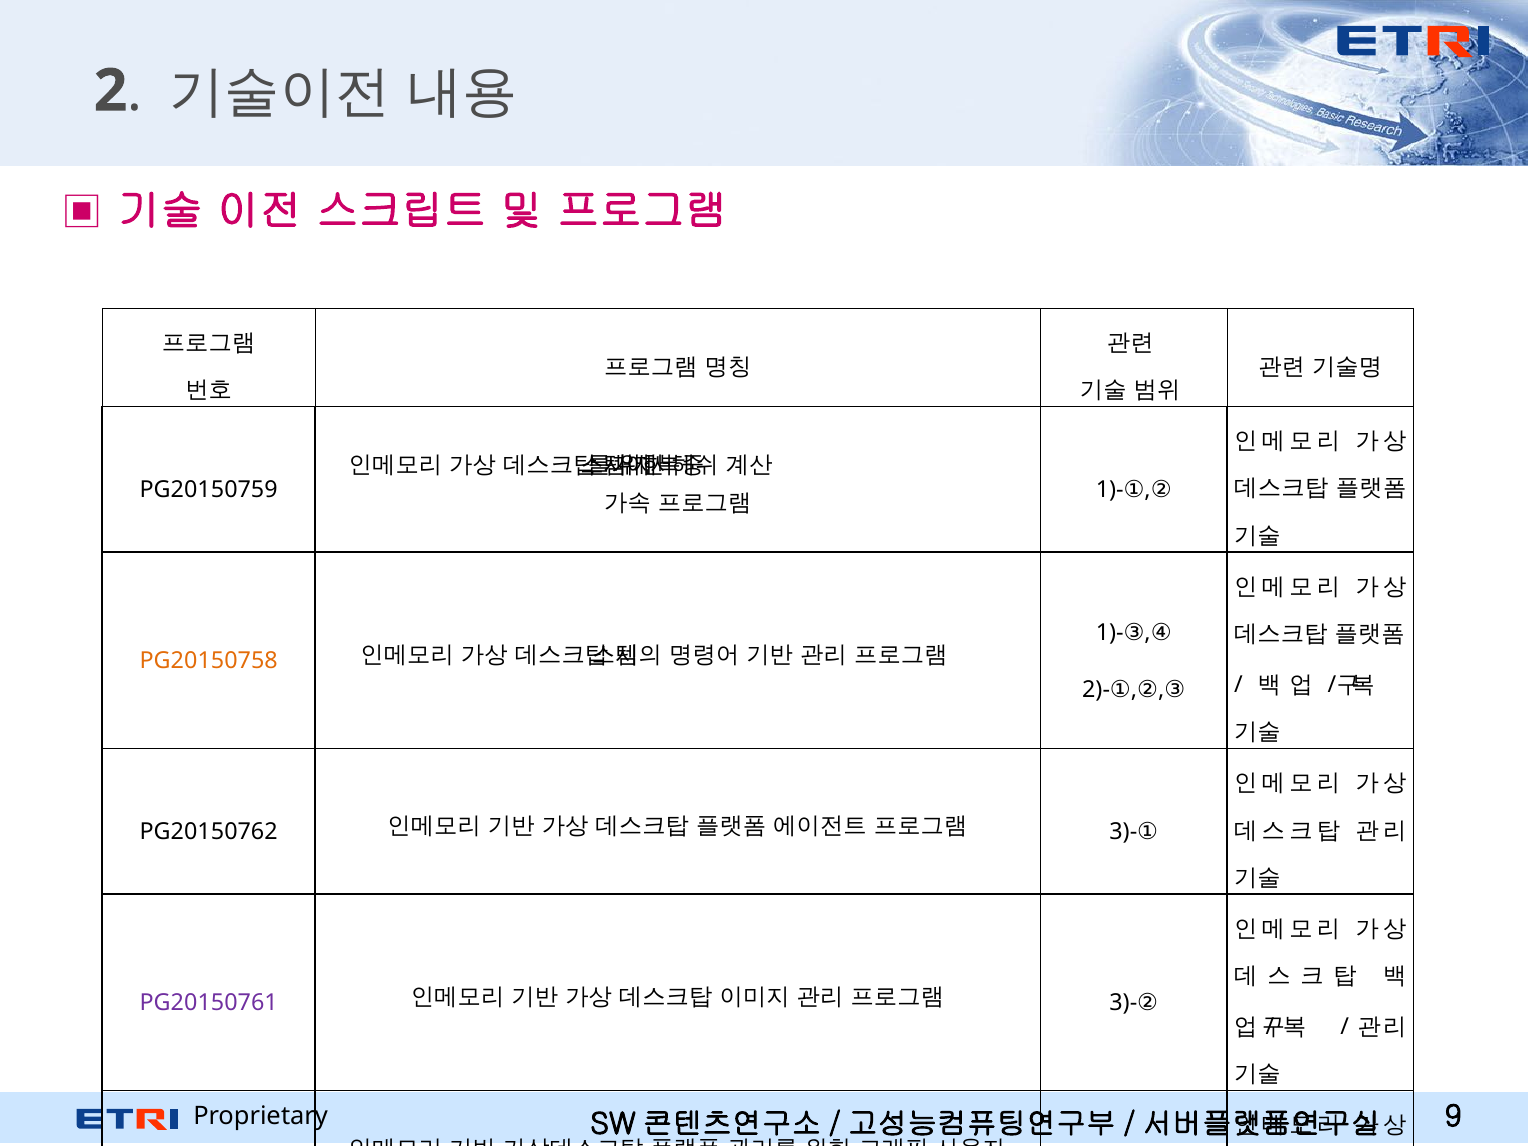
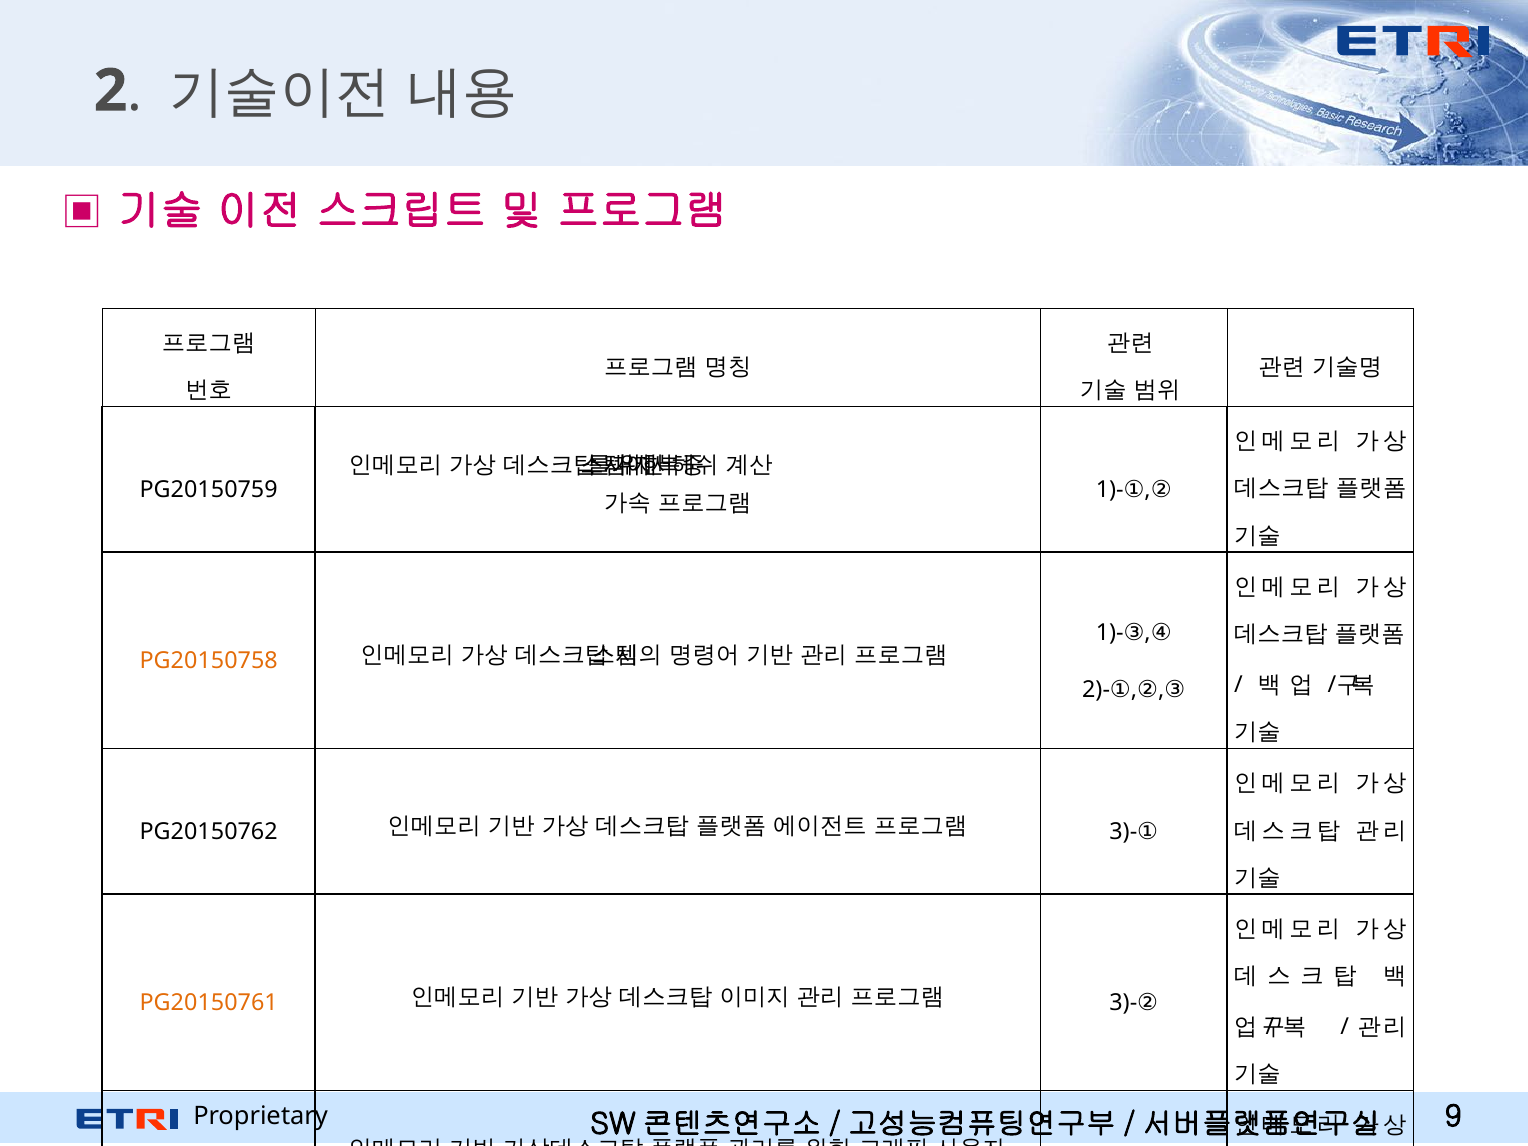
PG20150761 colour: purple -> orange (209, 1003)
